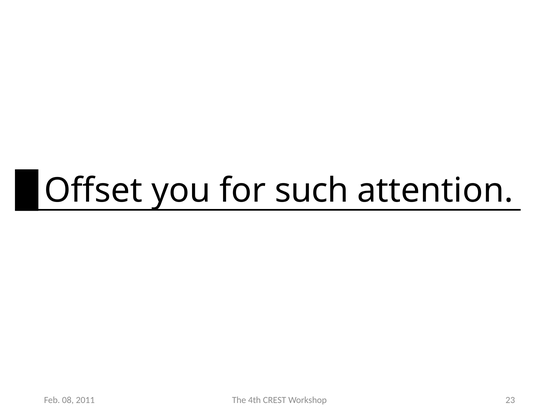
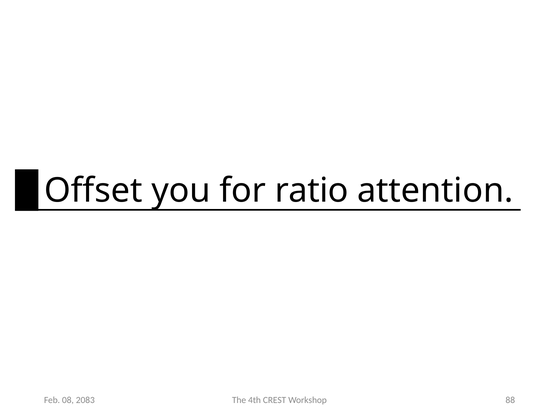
such: such -> ratio (312, 191)
2011: 2011 -> 2083 (85, 400)
23: 23 -> 88 (510, 400)
